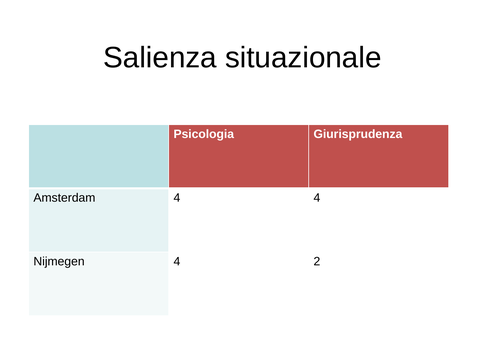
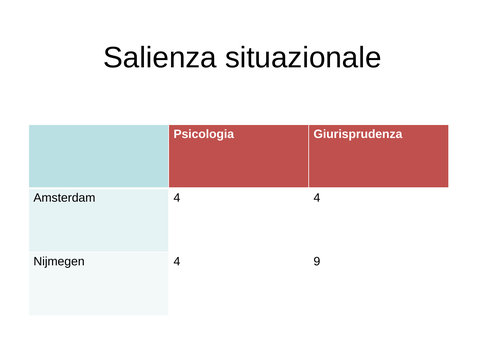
2: 2 -> 9 (317, 261)
